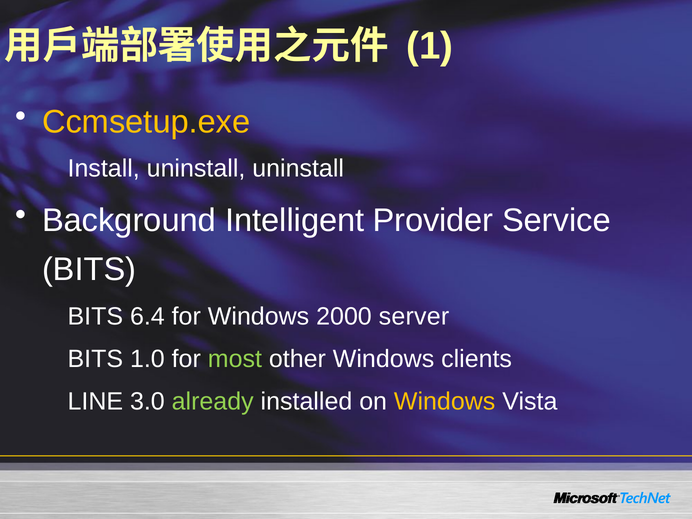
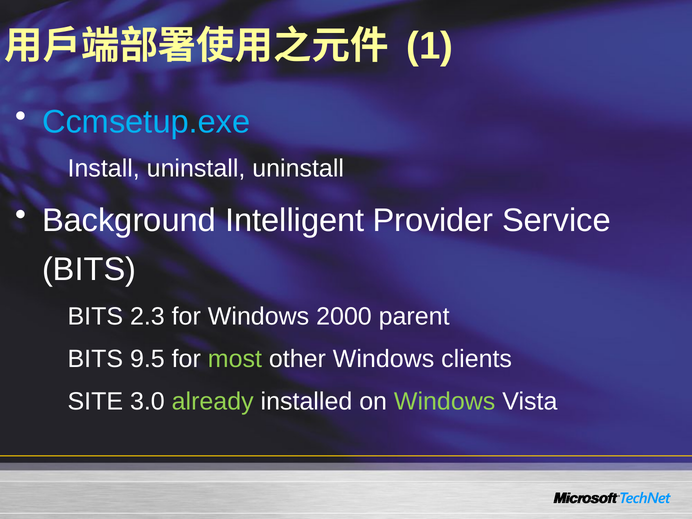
Ccmsetup.exe colour: yellow -> light blue (146, 122)
6.4: 6.4 -> 2.3 (147, 316)
server: server -> parent (414, 316)
1.0: 1.0 -> 9.5 (147, 359)
LINE: LINE -> SITE (95, 402)
Windows colour: yellow -> light green (445, 402)
